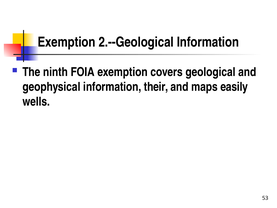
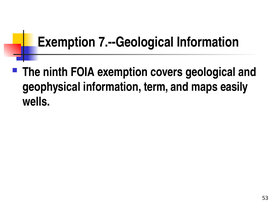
2.--Geological: 2.--Geological -> 7.--Geological (136, 42)
their: their -> term (156, 87)
